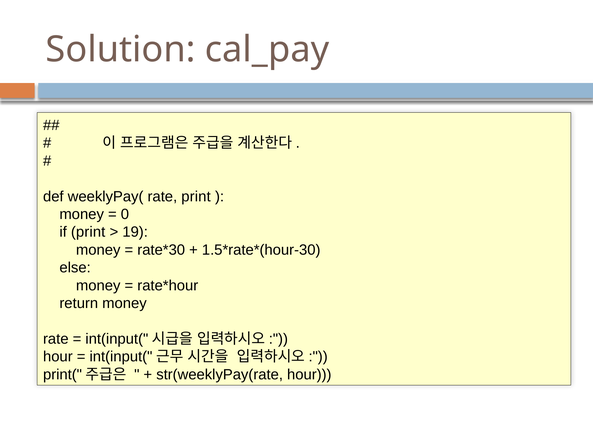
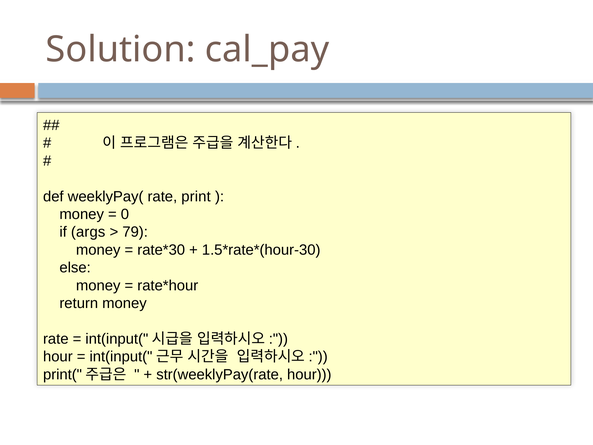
if print: print -> args (88, 232)
19: 19 -> 79 (135, 232)
